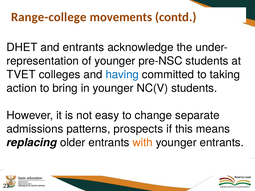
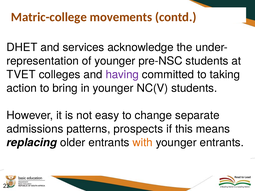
Range-college: Range-college -> Matric-college (49, 17)
and entrants: entrants -> services (83, 48)
having colour: blue -> purple (122, 75)
